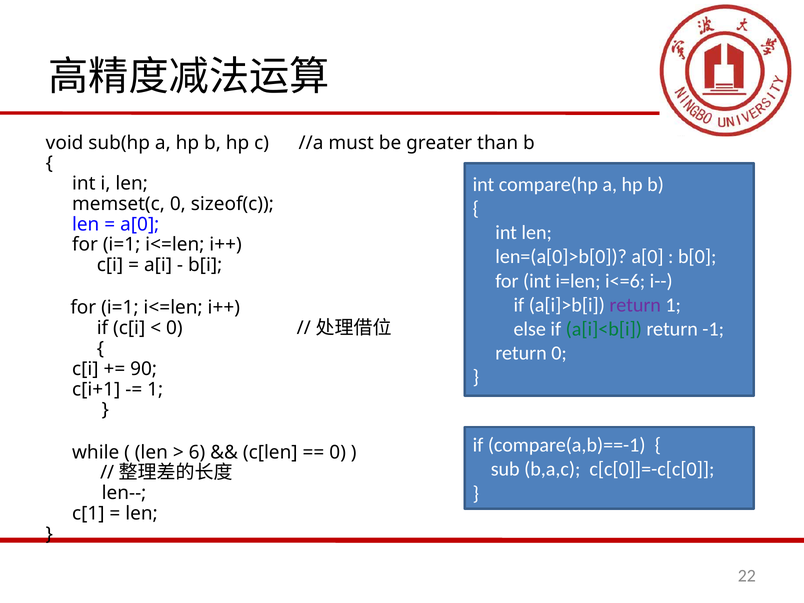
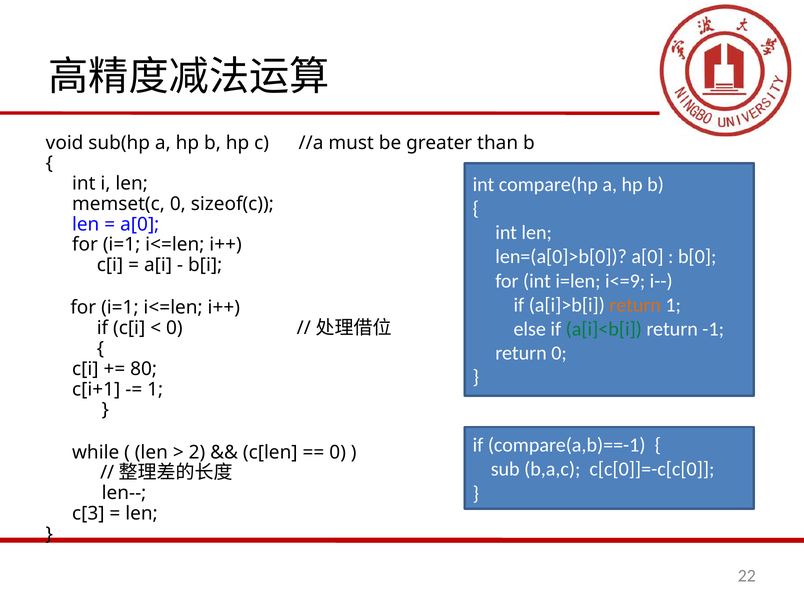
i<=6: i<=6 -> i<=9 (625, 281)
return colour: purple -> orange (635, 305)
90: 90 -> 80 (144, 369)
6: 6 -> 2 (197, 452)
c[1: c[1 -> c[3 (88, 513)
